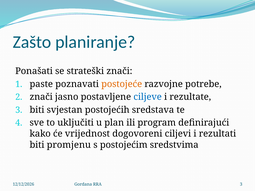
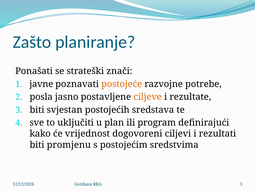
paste: paste -> javne (41, 84)
znači: znači -> posla (41, 97)
ciljeve colour: blue -> orange (148, 97)
